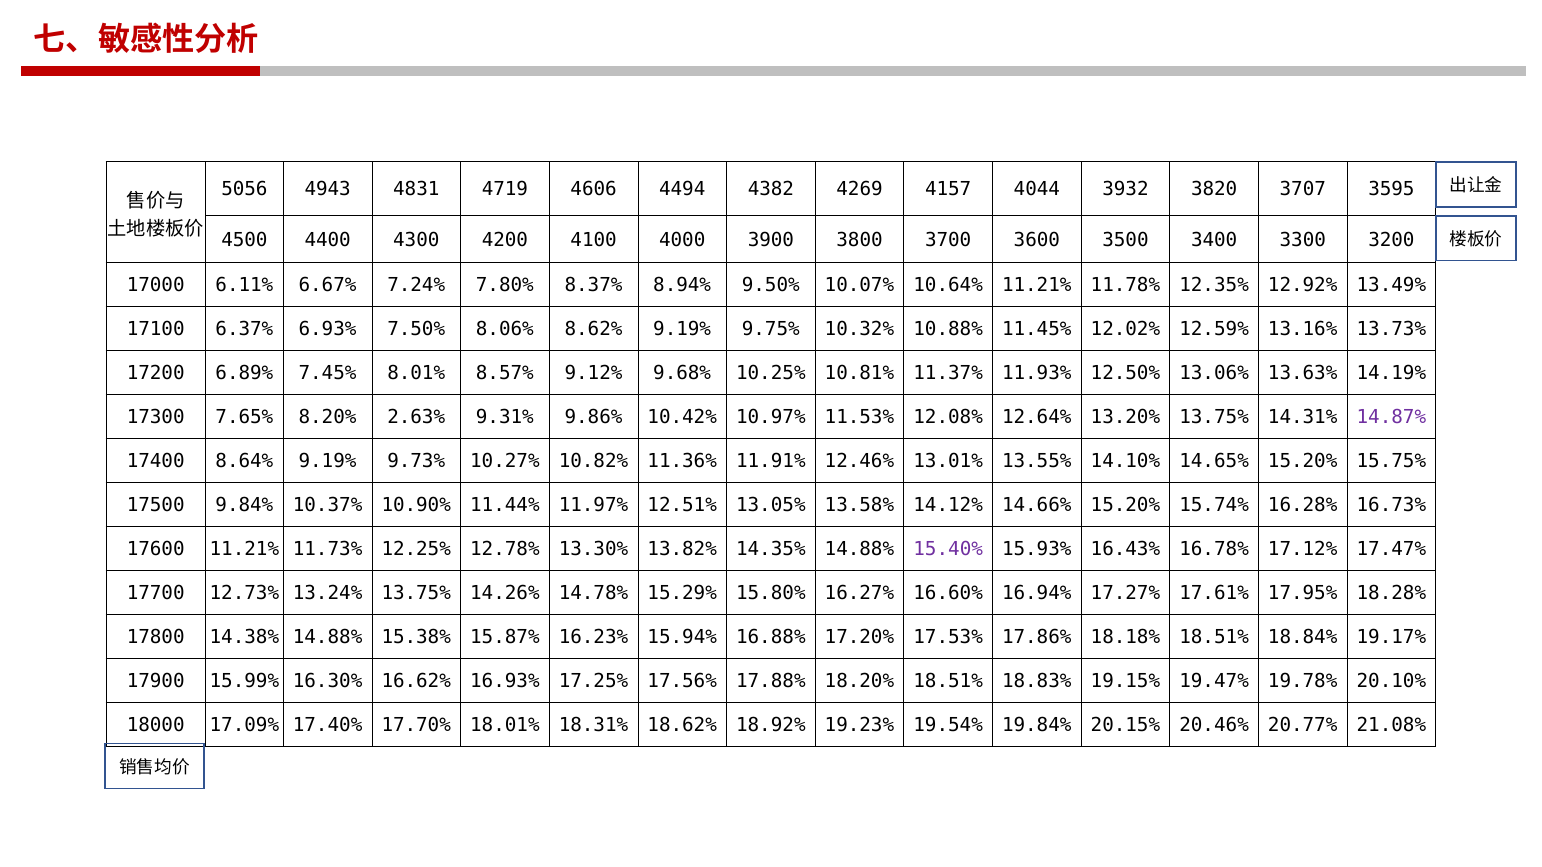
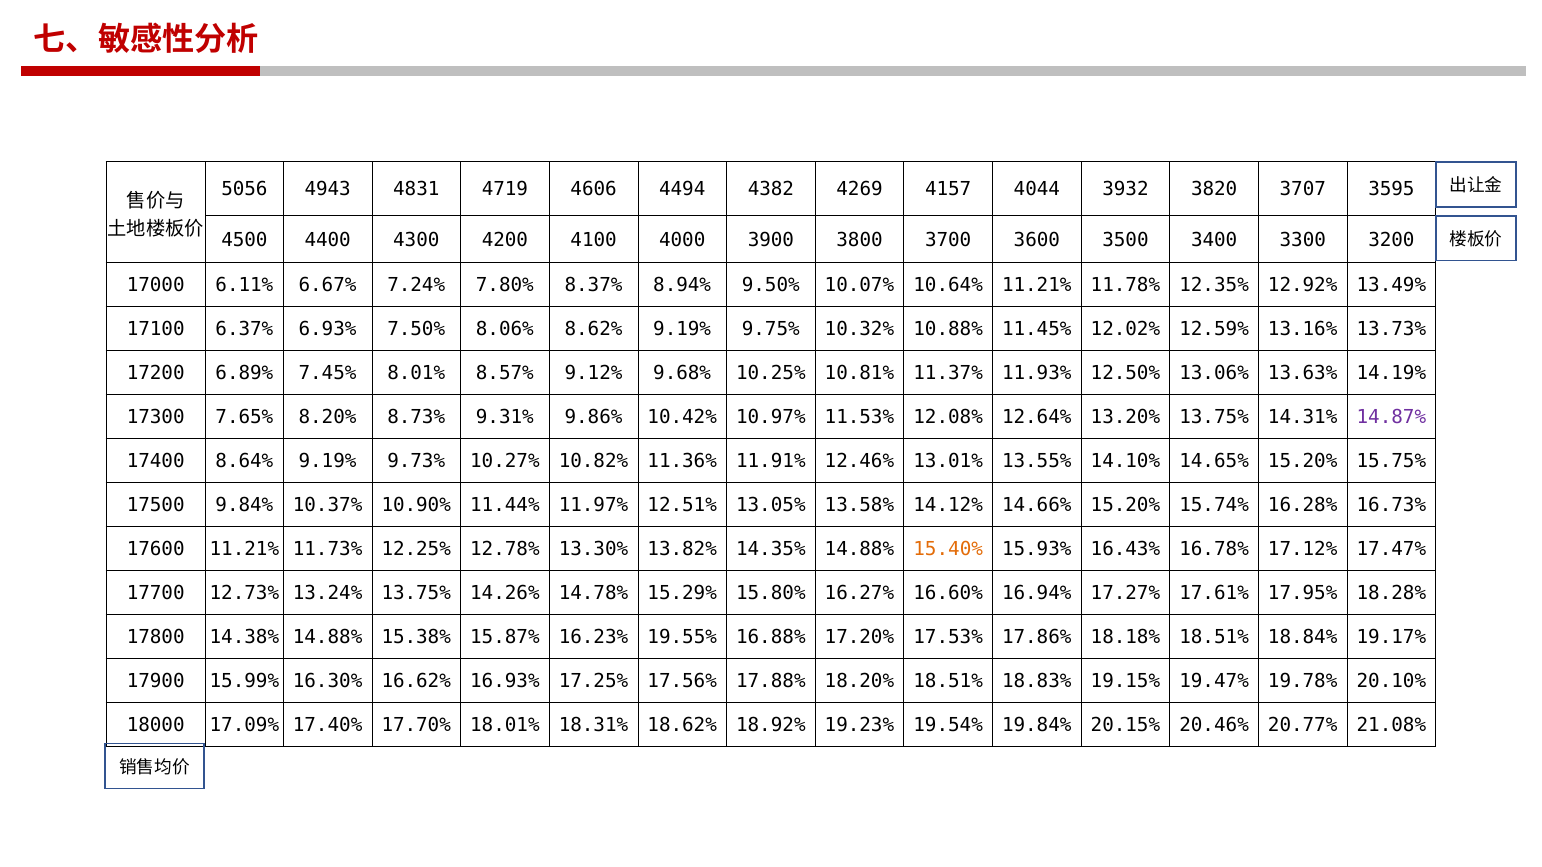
2.63%: 2.63% -> 8.73% (416, 418)
15.40% colour: purple -> orange (948, 550)
15.94%: 15.94% -> 19.55% (682, 638)
